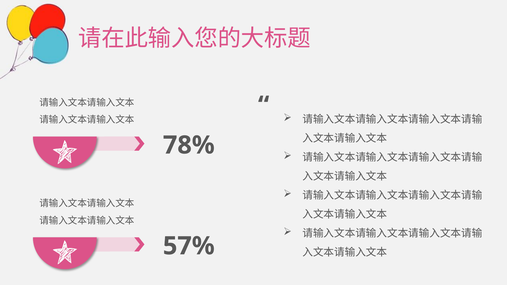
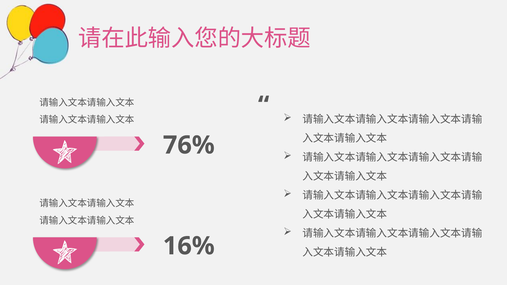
78%: 78% -> 76% (189, 145)
57%: 57% -> 16% (189, 246)
